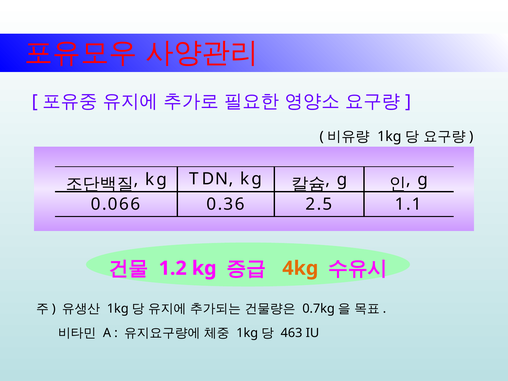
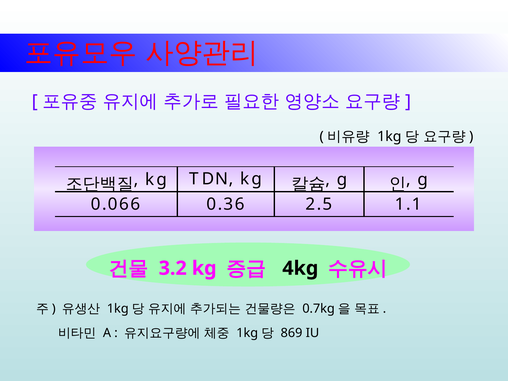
1.2: 1.2 -> 3.2 (173, 268)
4kg colour: orange -> black (300, 268)
463: 463 -> 869 (292, 333)
